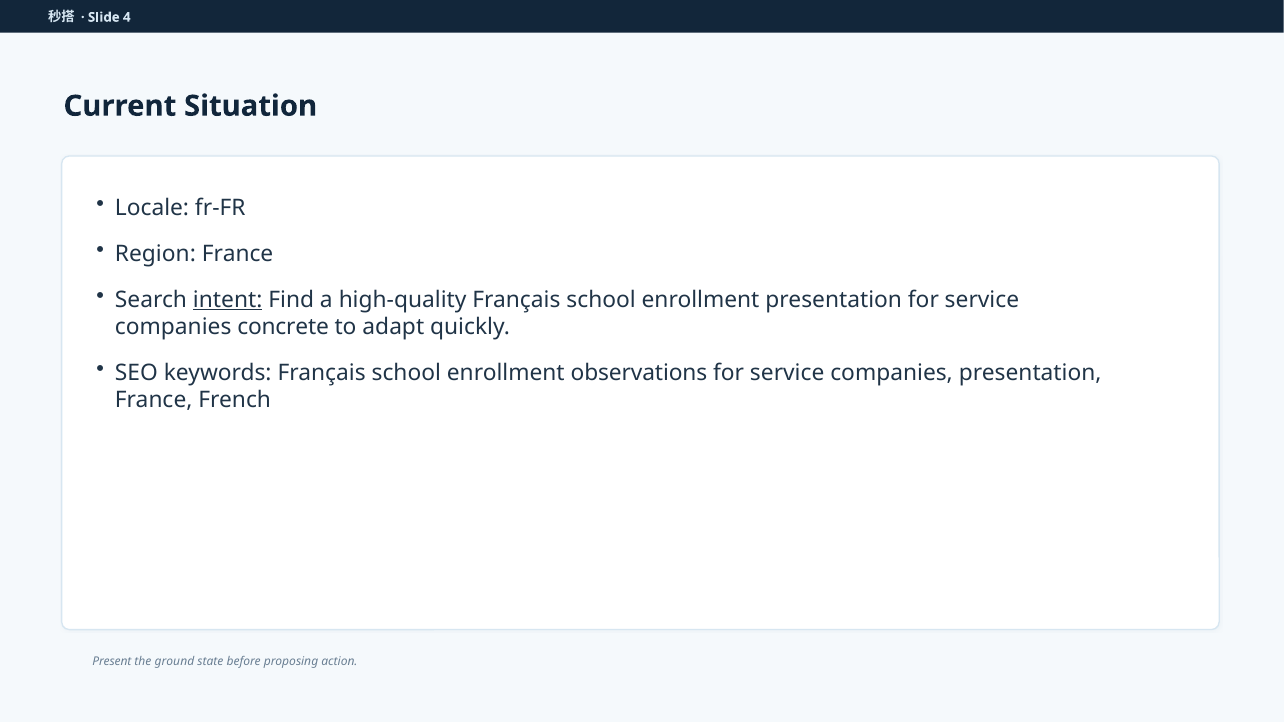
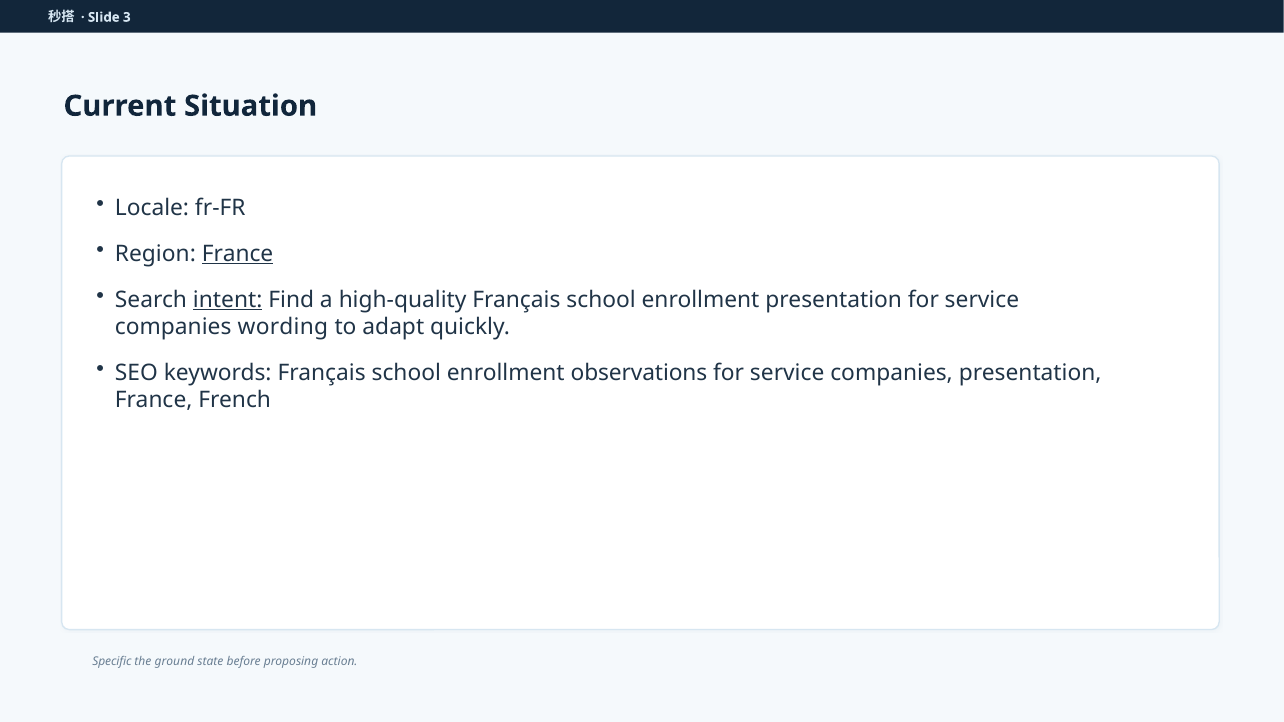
4: 4 -> 3 (127, 17)
France underline: none -> present (237, 254)
concrete: concrete -> wording (283, 327)
Present: Present -> Specific (112, 661)
